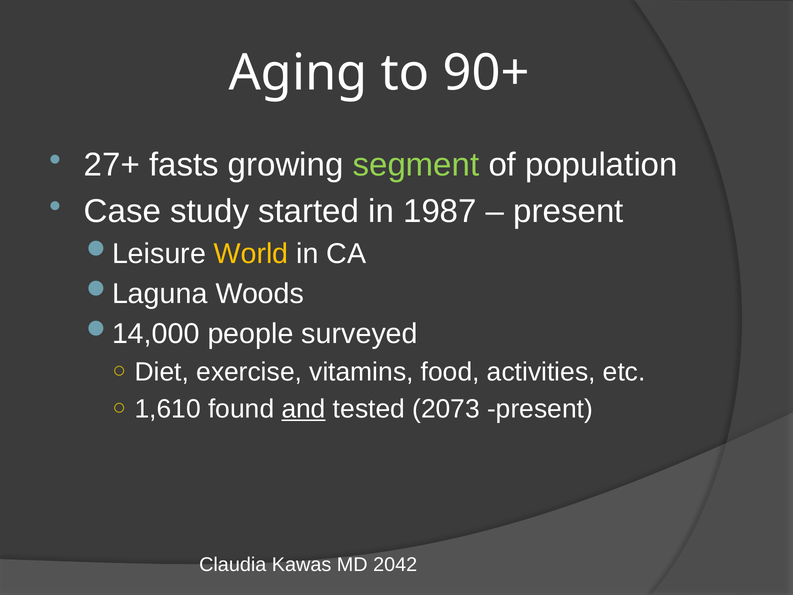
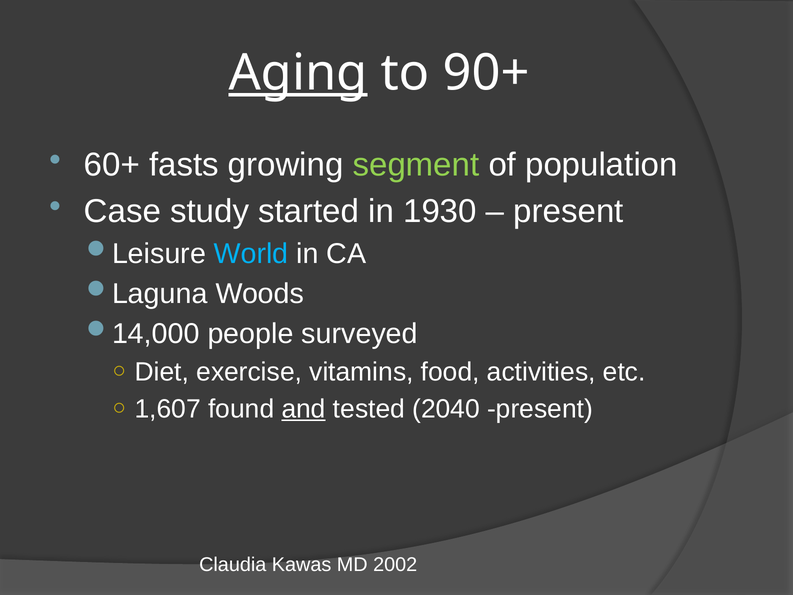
Aging underline: none -> present (298, 73)
27+: 27+ -> 60+ (112, 165)
1987: 1987 -> 1930 (440, 211)
World colour: yellow -> light blue (251, 253)
1,610: 1,610 -> 1,607 (168, 409)
2073: 2073 -> 2040 (446, 409)
2042: 2042 -> 2002 (395, 565)
